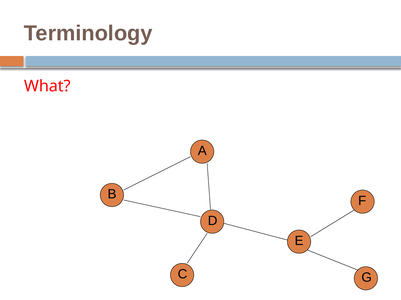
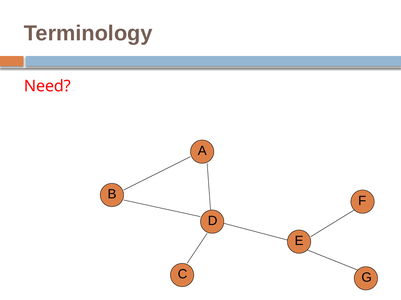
What: What -> Need (47, 86)
